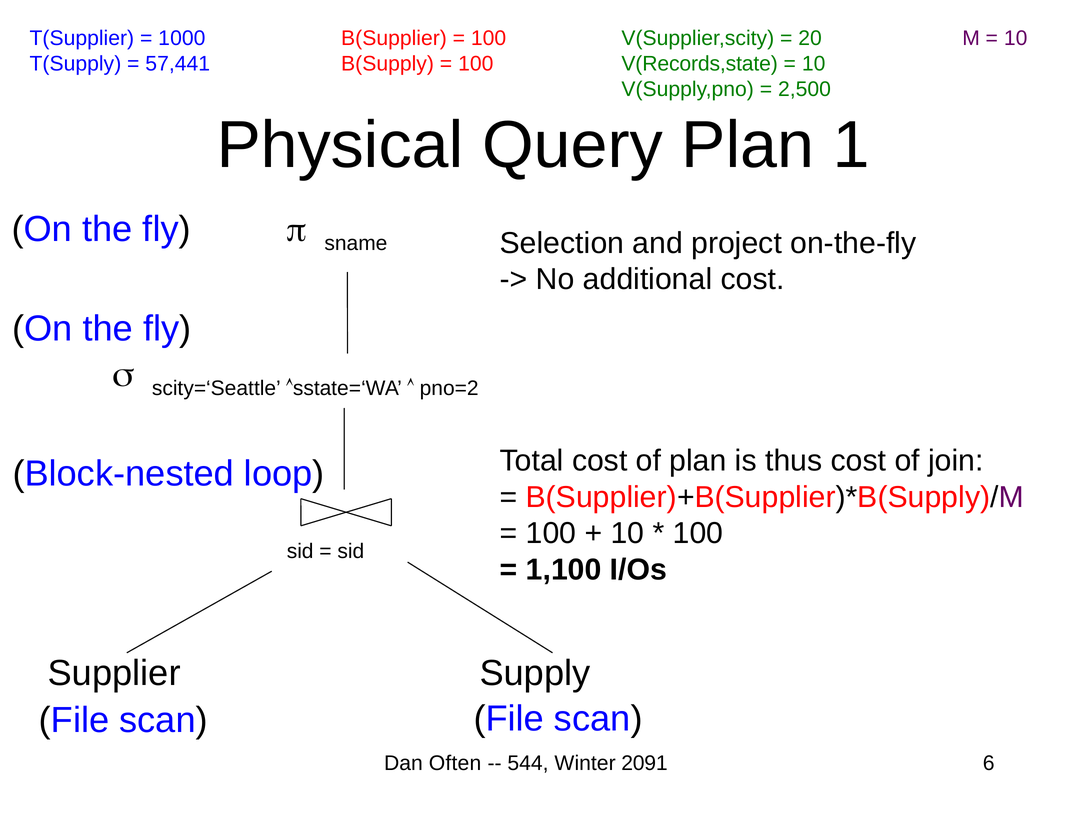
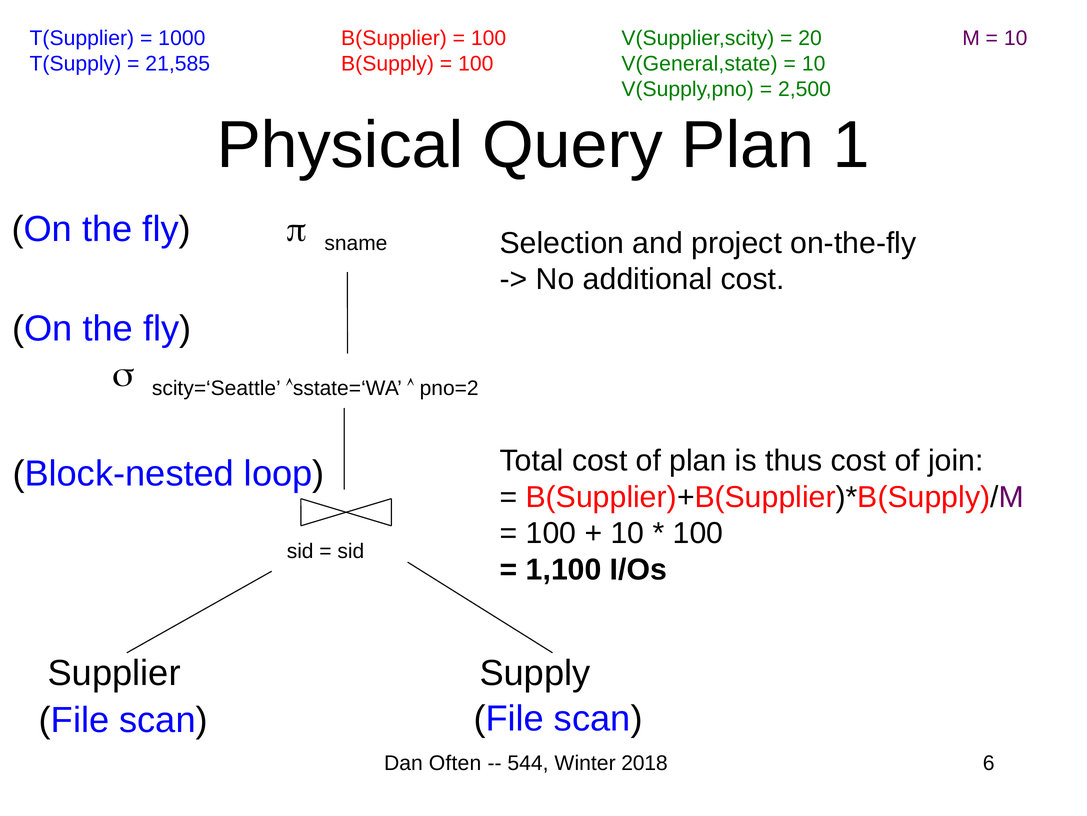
57,441: 57,441 -> 21,585 (178, 64)
V(Records,state: V(Records,state -> V(General,state (700, 64)
2091: 2091 -> 2018 (644, 762)
